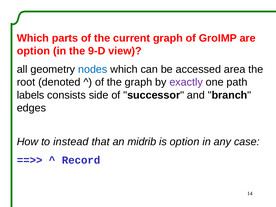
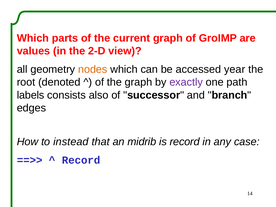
option: option -> values (34, 51)
9-D: 9-D -> 2-D (97, 51)
nodes colour: blue -> orange (93, 69)
area: area -> year (235, 69)
side: side -> also (99, 95)
is option: option -> record (185, 142)
